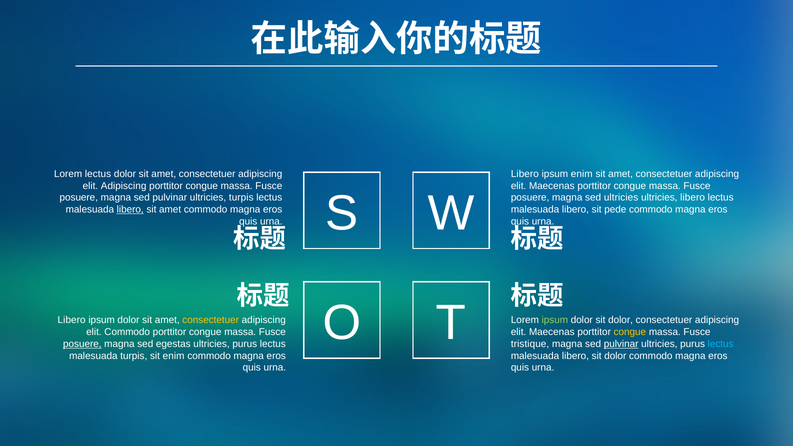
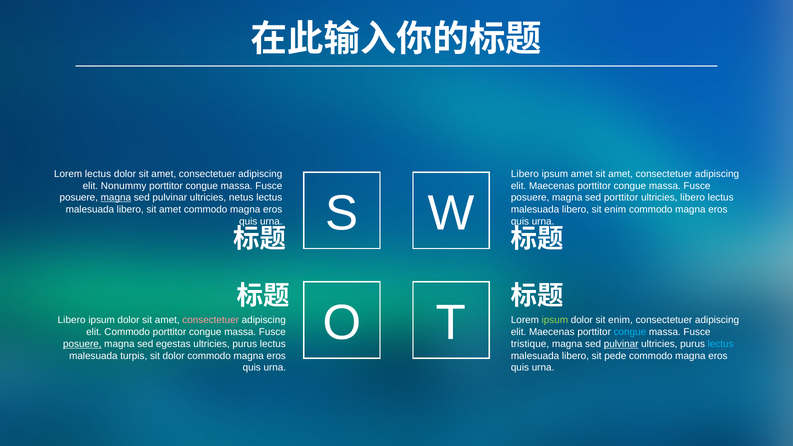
ipsum enim: enim -> amet (582, 174)
elit Adipiscing: Adipiscing -> Nonummy (124, 186)
magna underline: none -> present (116, 198)
ultricies turpis: turpis -> netus (241, 198)
sed ultricies: ultricies -> porttitor (621, 198)
libero underline: present -> none (130, 210)
libero sit pede: pede -> enim (615, 210)
consectetuer colour: yellow -> pink (211, 320)
dolor sit dolor: dolor -> enim (620, 320)
congue colour: yellow -> light blue (630, 332)
sit enim: enim -> dolor (174, 356)
libero sit dolor: dolor -> pede (615, 356)
